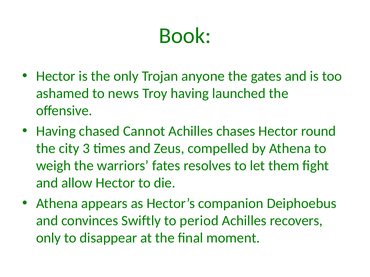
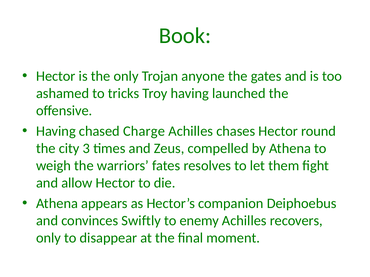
news: news -> tricks (124, 94)
Cannot: Cannot -> Charge (144, 131)
period: period -> enemy (199, 221)
